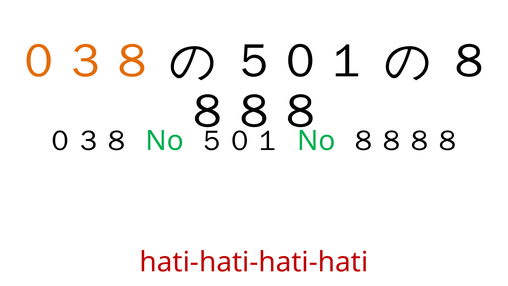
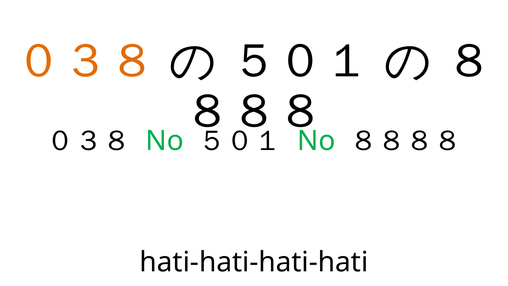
hati-hati-hati-hati colour: red -> black (254, 262)
